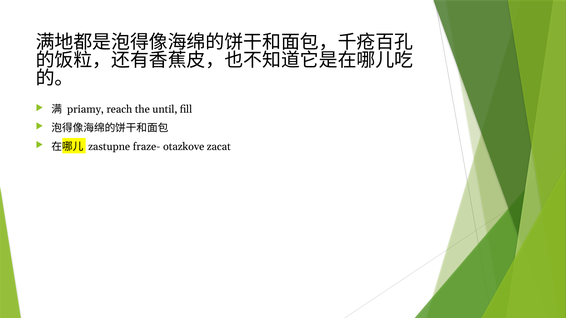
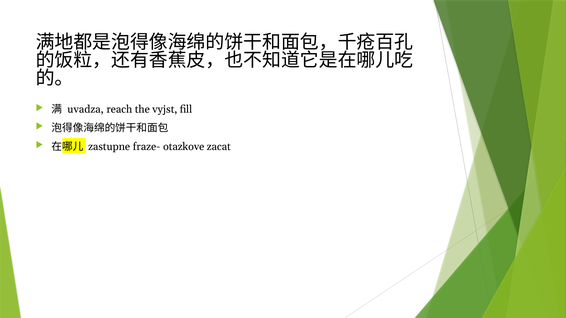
priamy: priamy -> uvadza (85, 110)
until: until -> vyjst (165, 110)
